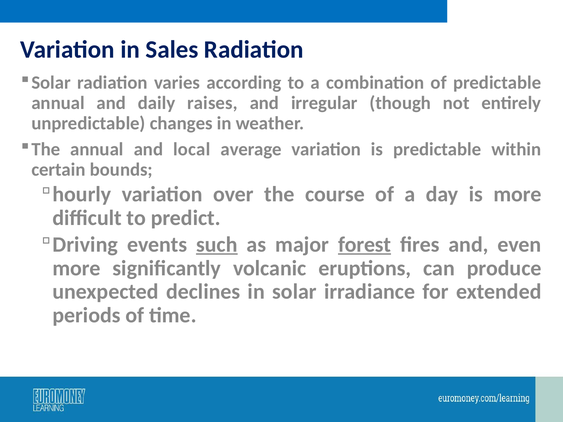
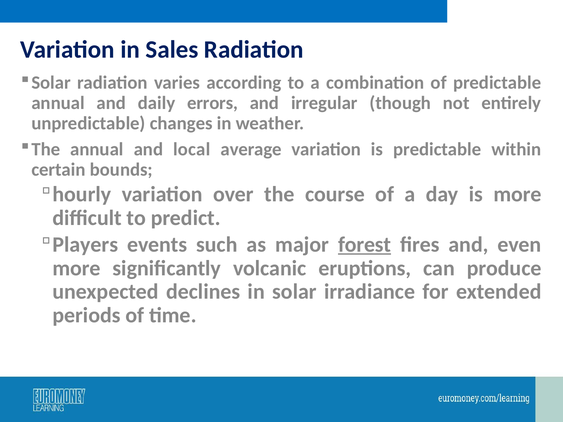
raises: raises -> errors (213, 103)
Driving: Driving -> Players (85, 245)
such underline: present -> none (217, 245)
